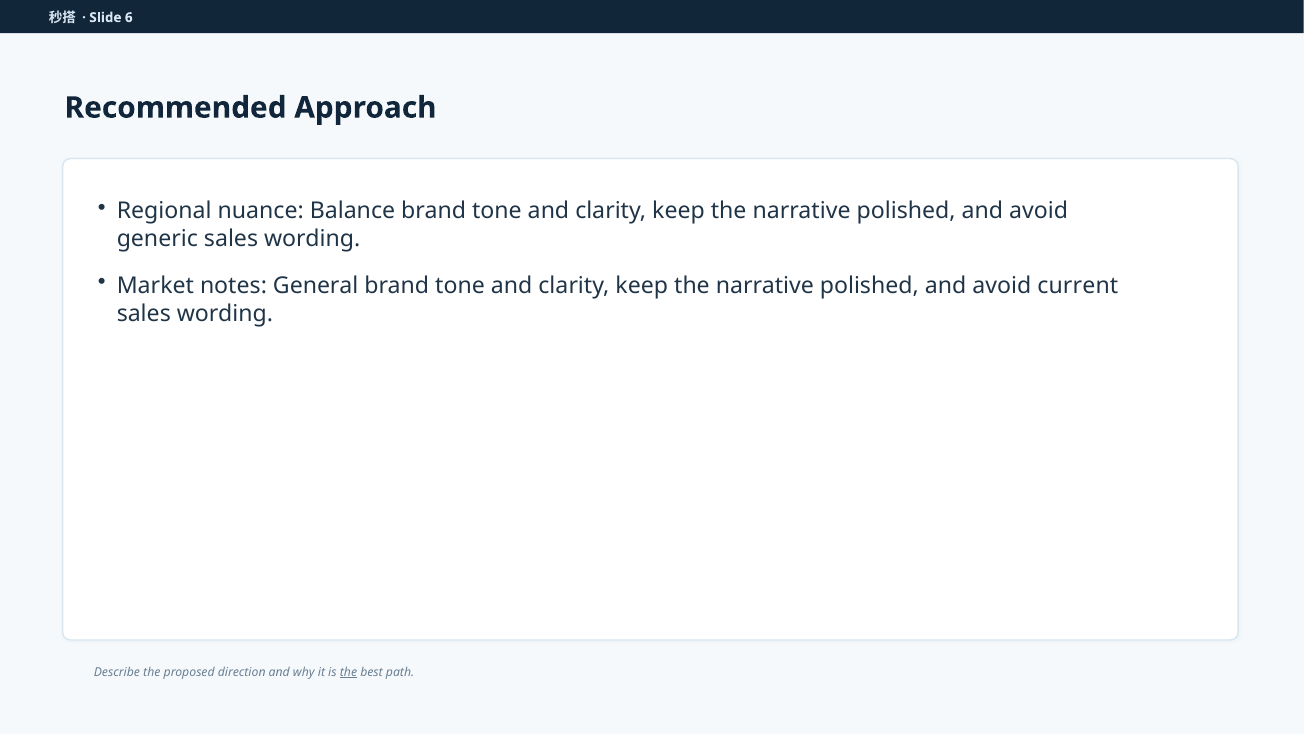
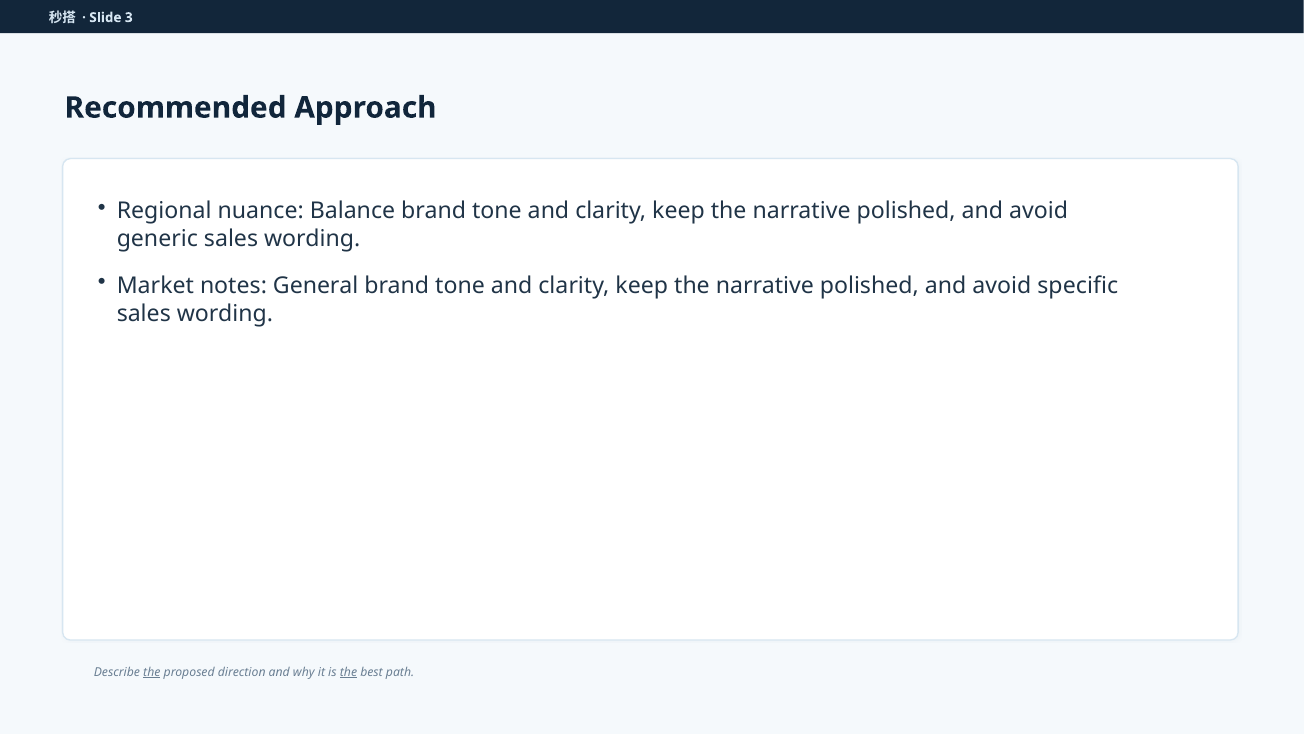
6: 6 -> 3 (129, 18)
current: current -> specific (1078, 286)
the underline: none -> present (152, 672)
